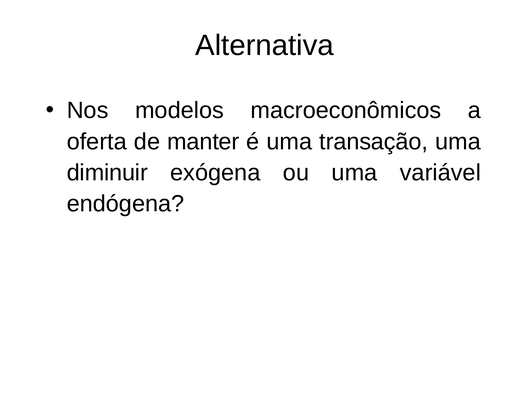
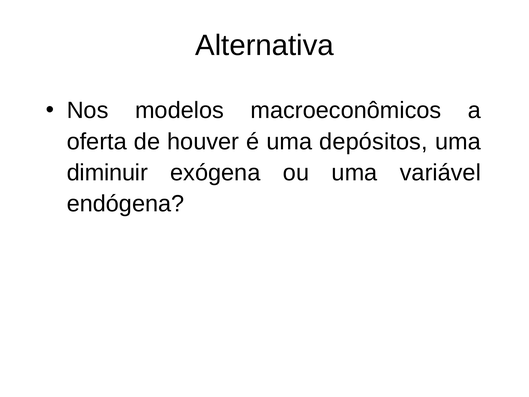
manter: manter -> houver (203, 142)
transação: transação -> depósitos (374, 142)
